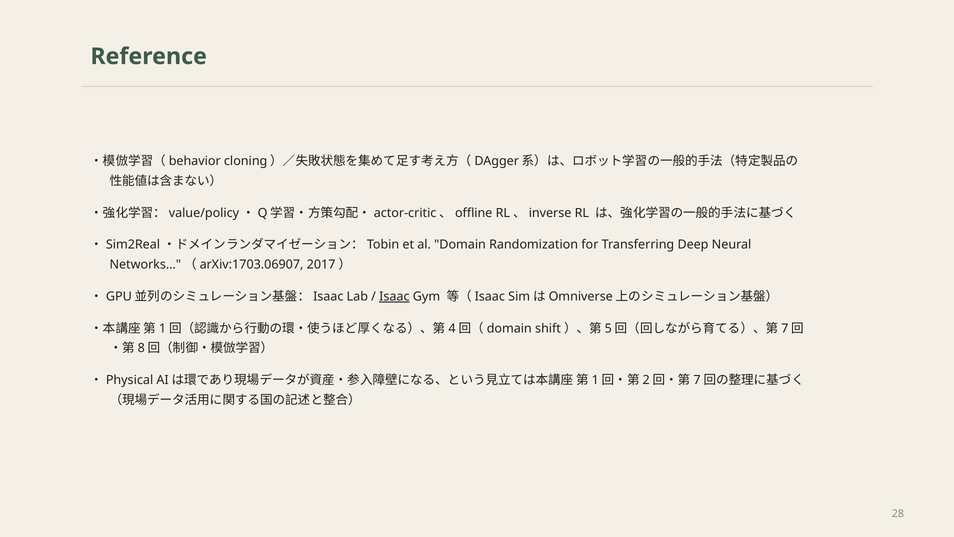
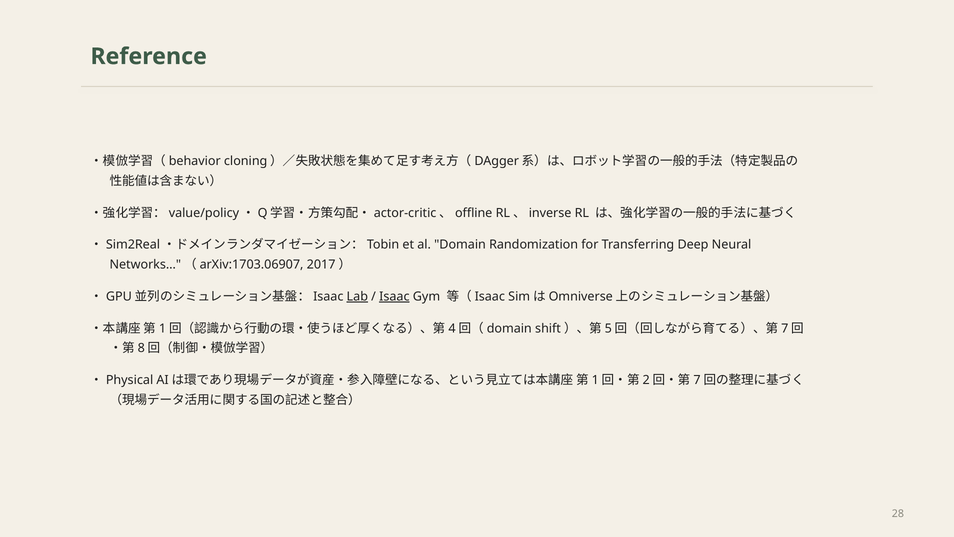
Lab underline: none -> present (357, 296)
